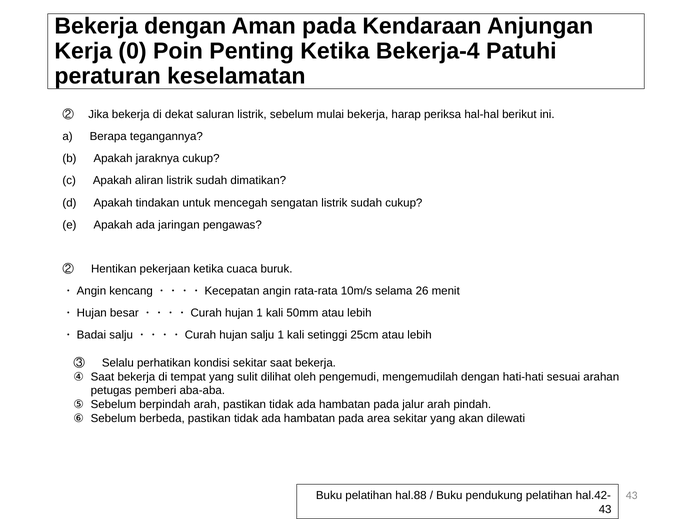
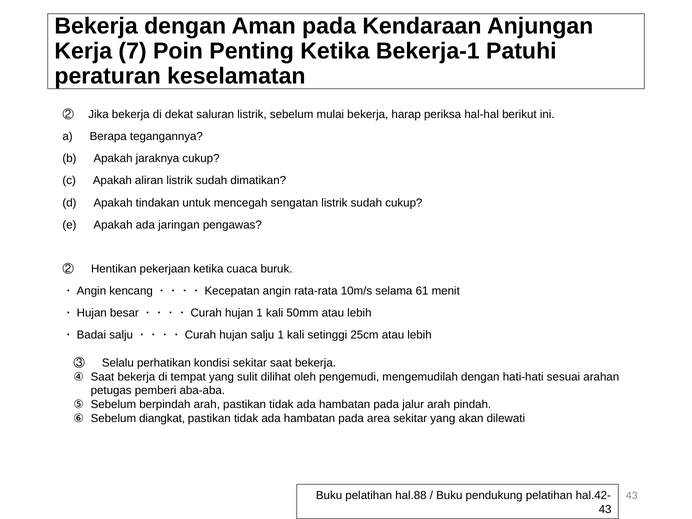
0: 0 -> 7 (133, 51)
Bekerja-4: Bekerja-4 -> Bekerja-1 (428, 51)
26: 26 -> 61 (422, 291)
berbeda: berbeda -> diangkat (162, 418)
